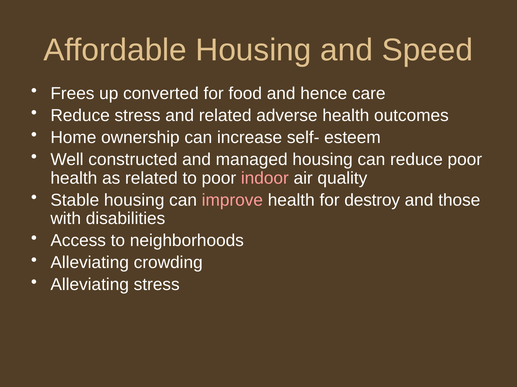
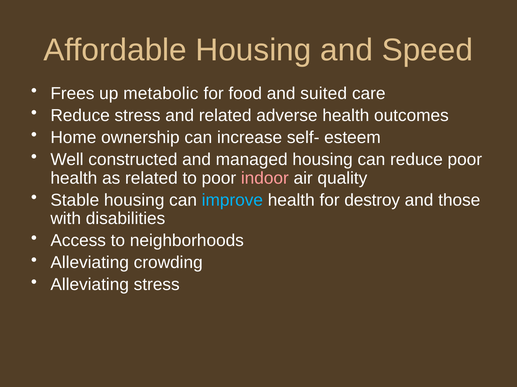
converted: converted -> metabolic (161, 94)
hence: hence -> suited (324, 94)
improve colour: pink -> light blue (232, 200)
